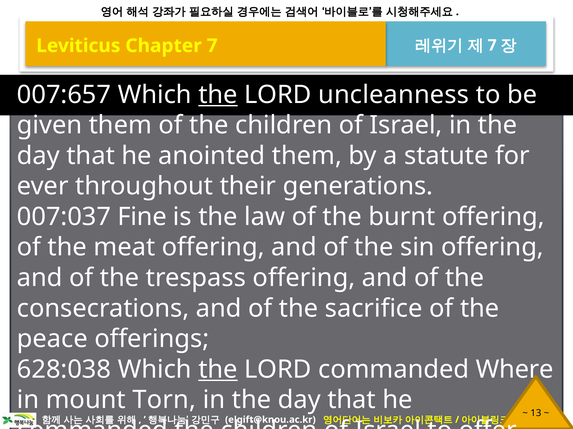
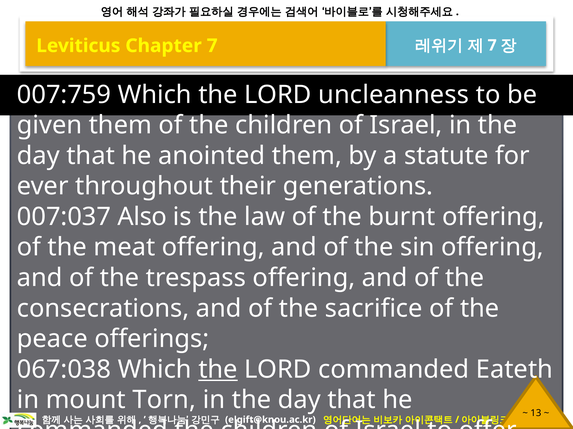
007:657: 007:657 -> 007:759 (64, 95)
the underline: present -> none (218, 95)
Fine: Fine -> Also (142, 217)
628:038: 628:038 -> 067:038 (64, 370)
Where: Where -> Eateth (514, 370)
